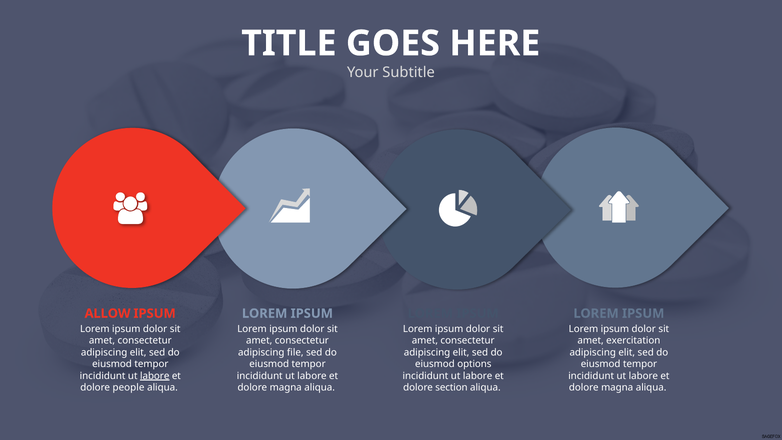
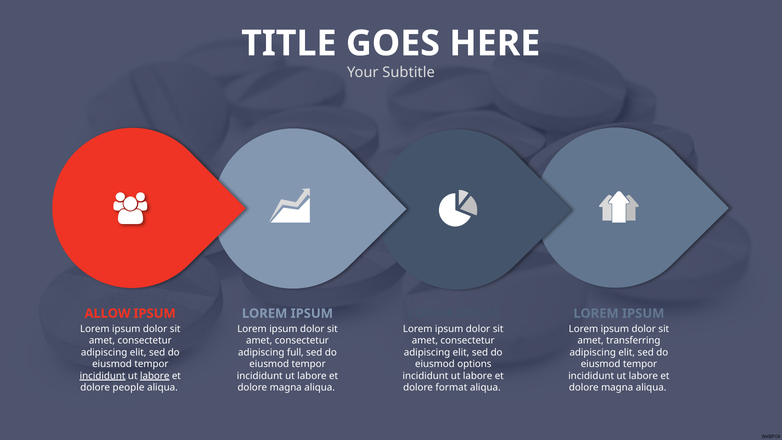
exercitation: exercitation -> transferring (633, 341)
file: file -> full (295, 352)
incididunt underline: none -> present (103, 376)
section: section -> format (451, 387)
